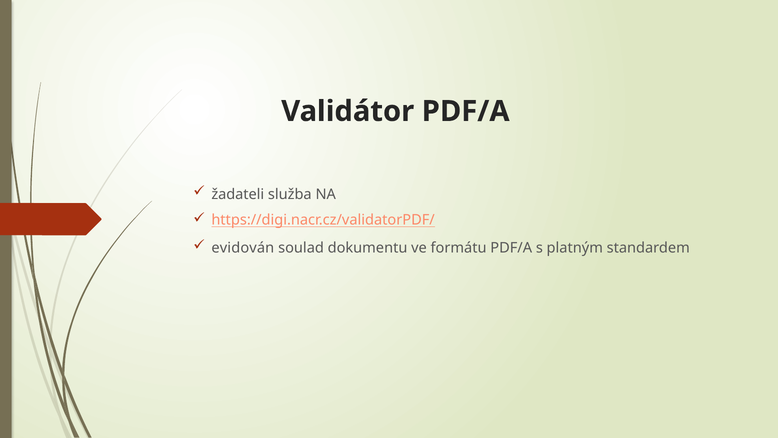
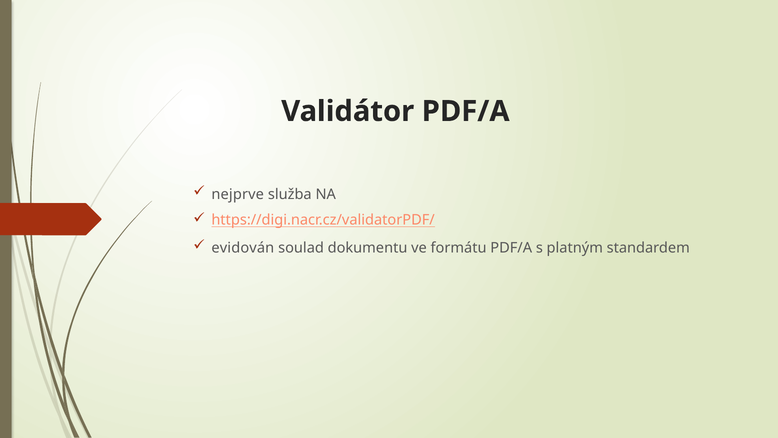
žadateli: žadateli -> nejprve (238, 194)
